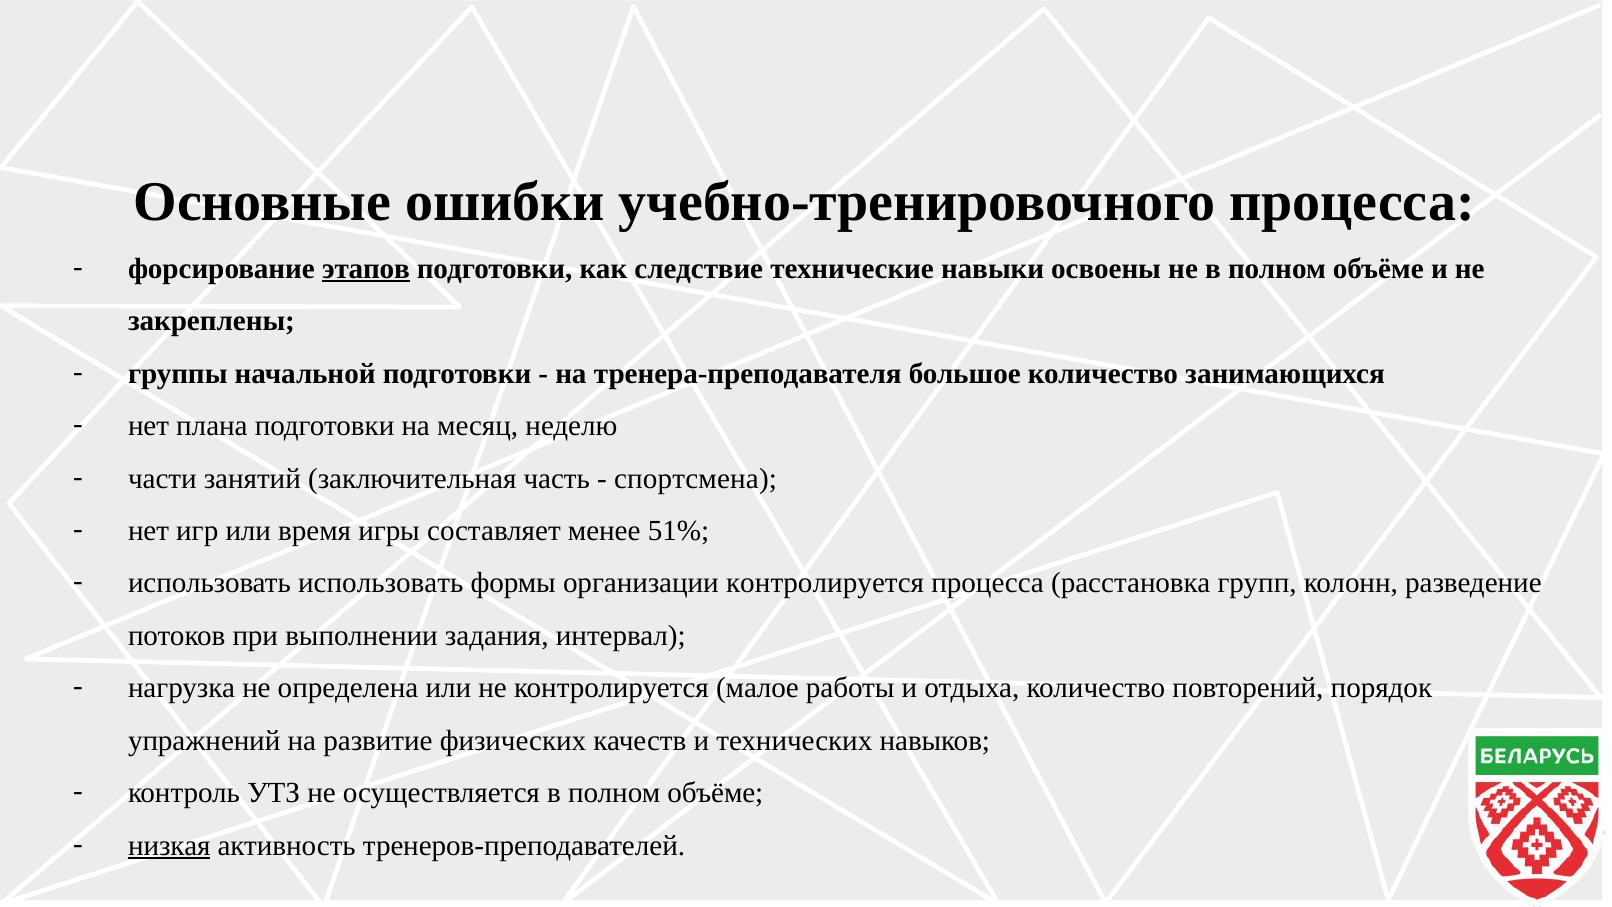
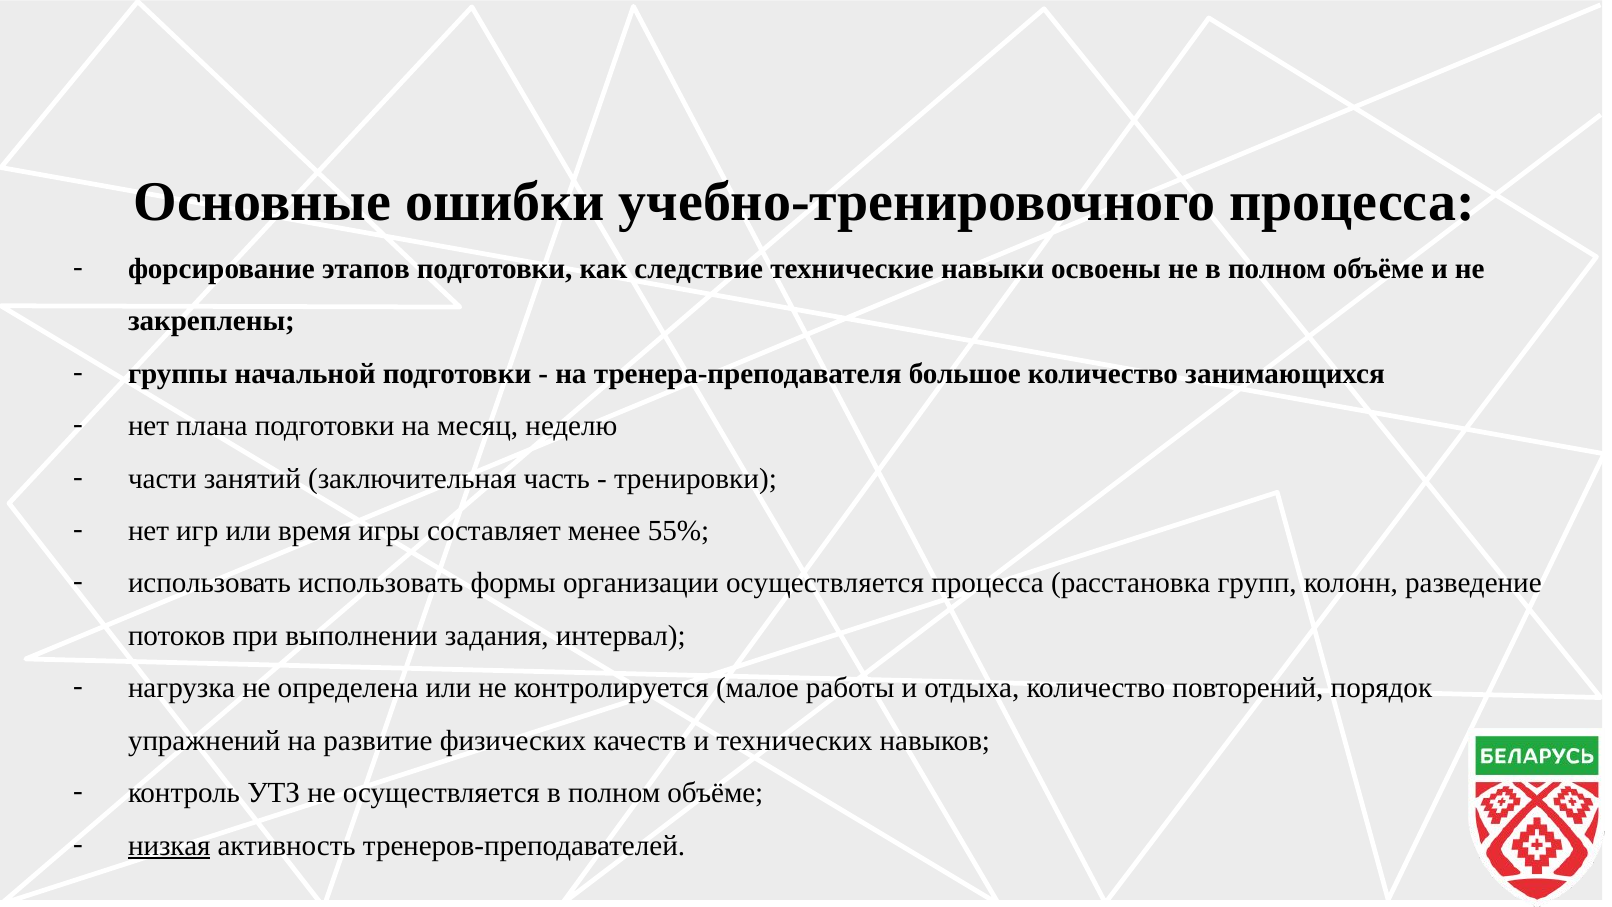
этапов underline: present -> none (366, 269)
спортсмена: спортсмена -> тренировки (696, 478)
51%: 51% -> 55% (678, 531)
организации контролируется: контролируется -> осуществляется (825, 583)
